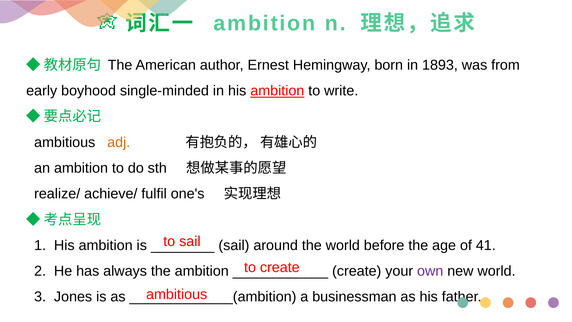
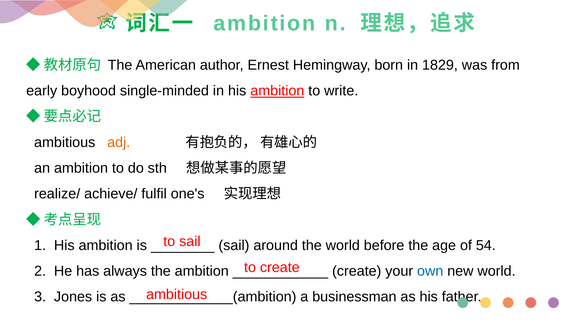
1893: 1893 -> 1829 (440, 65)
41: 41 -> 54 (486, 245)
own colour: purple -> blue (430, 271)
